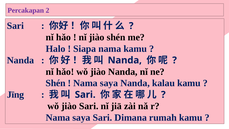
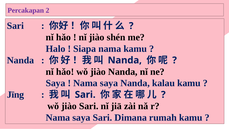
Shén: Shén -> Saya (56, 83)
